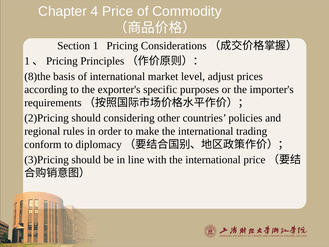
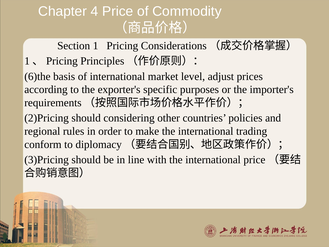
8)the: 8)the -> 6)the (37, 76)
